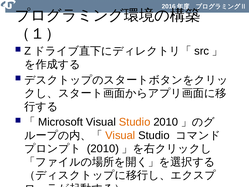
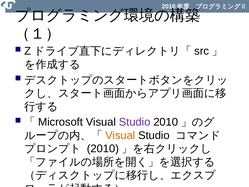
Studio colour: orange -> purple (135, 122)
